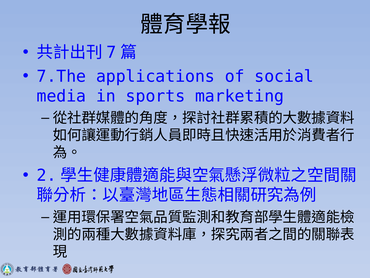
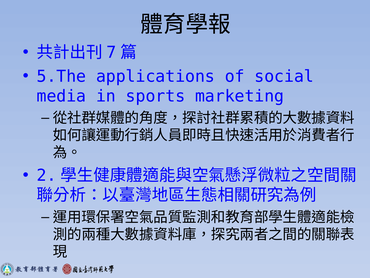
7.The: 7.The -> 5.The (61, 76)
